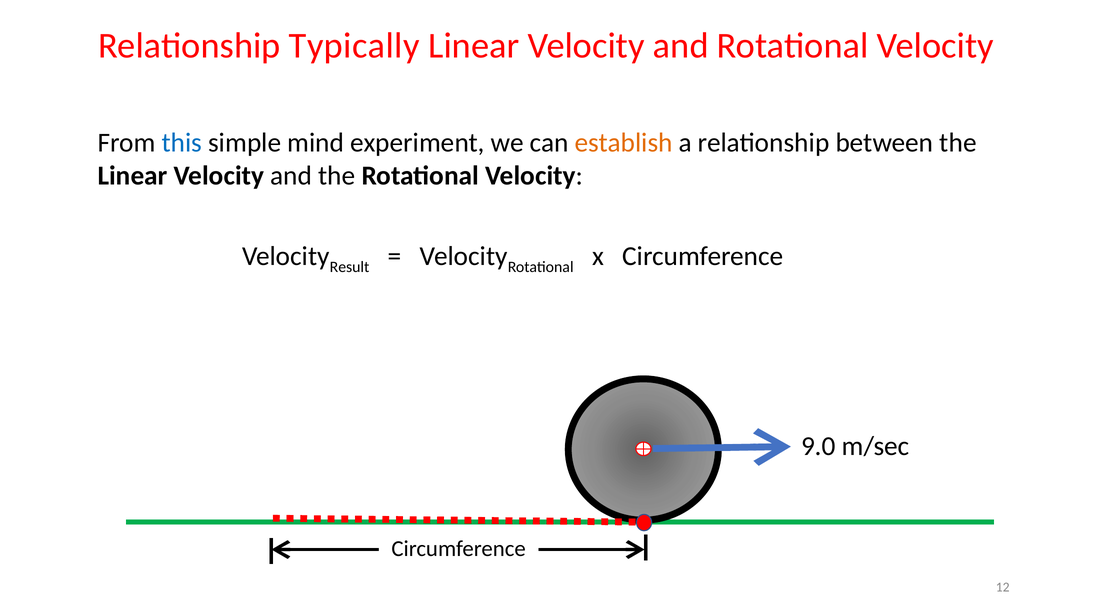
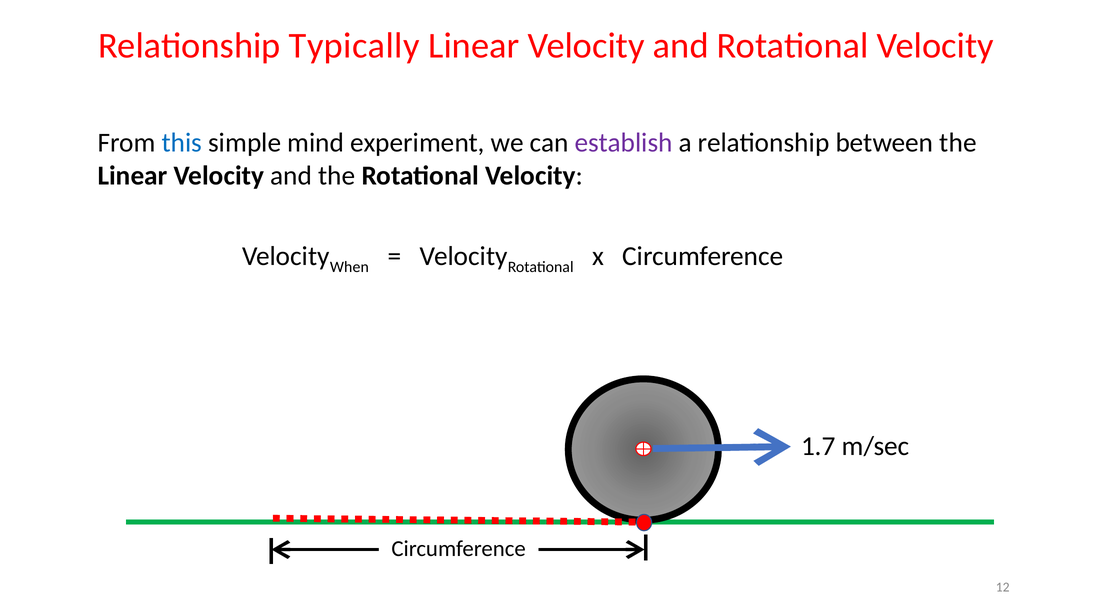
establish colour: orange -> purple (624, 143)
Result: Result -> When (349, 267)
9.0: 9.0 -> 1.7 (818, 446)
